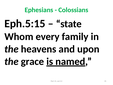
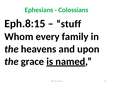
Eph.5:15: Eph.5:15 -> Eph.8:15 (25, 24)
state: state -> stuff (69, 24)
